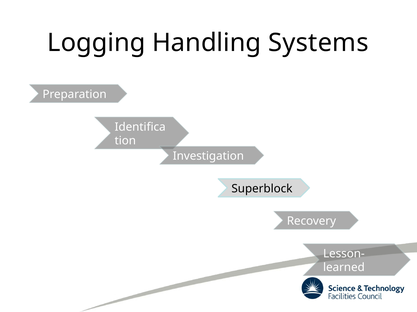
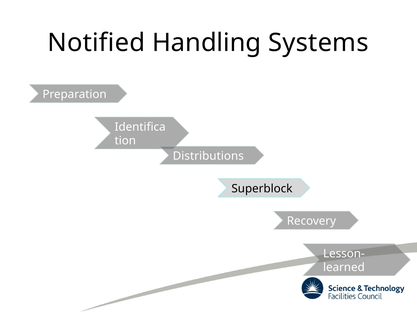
Logging: Logging -> Notified (96, 43)
Investigation: Investigation -> Distributions (208, 157)
